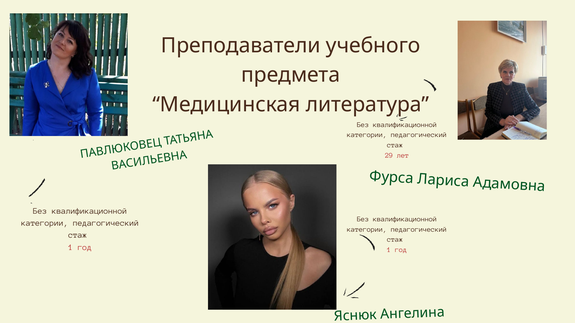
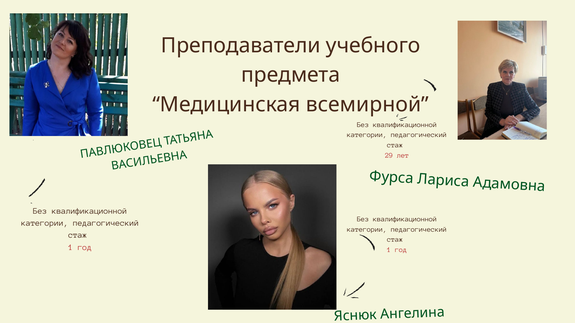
литература: литература -> всемирной (367, 105)
